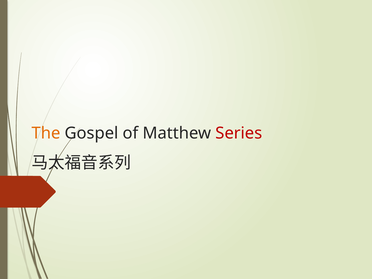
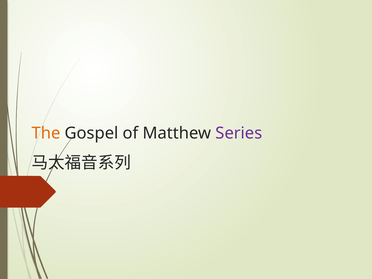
Series colour: red -> purple (239, 133)
